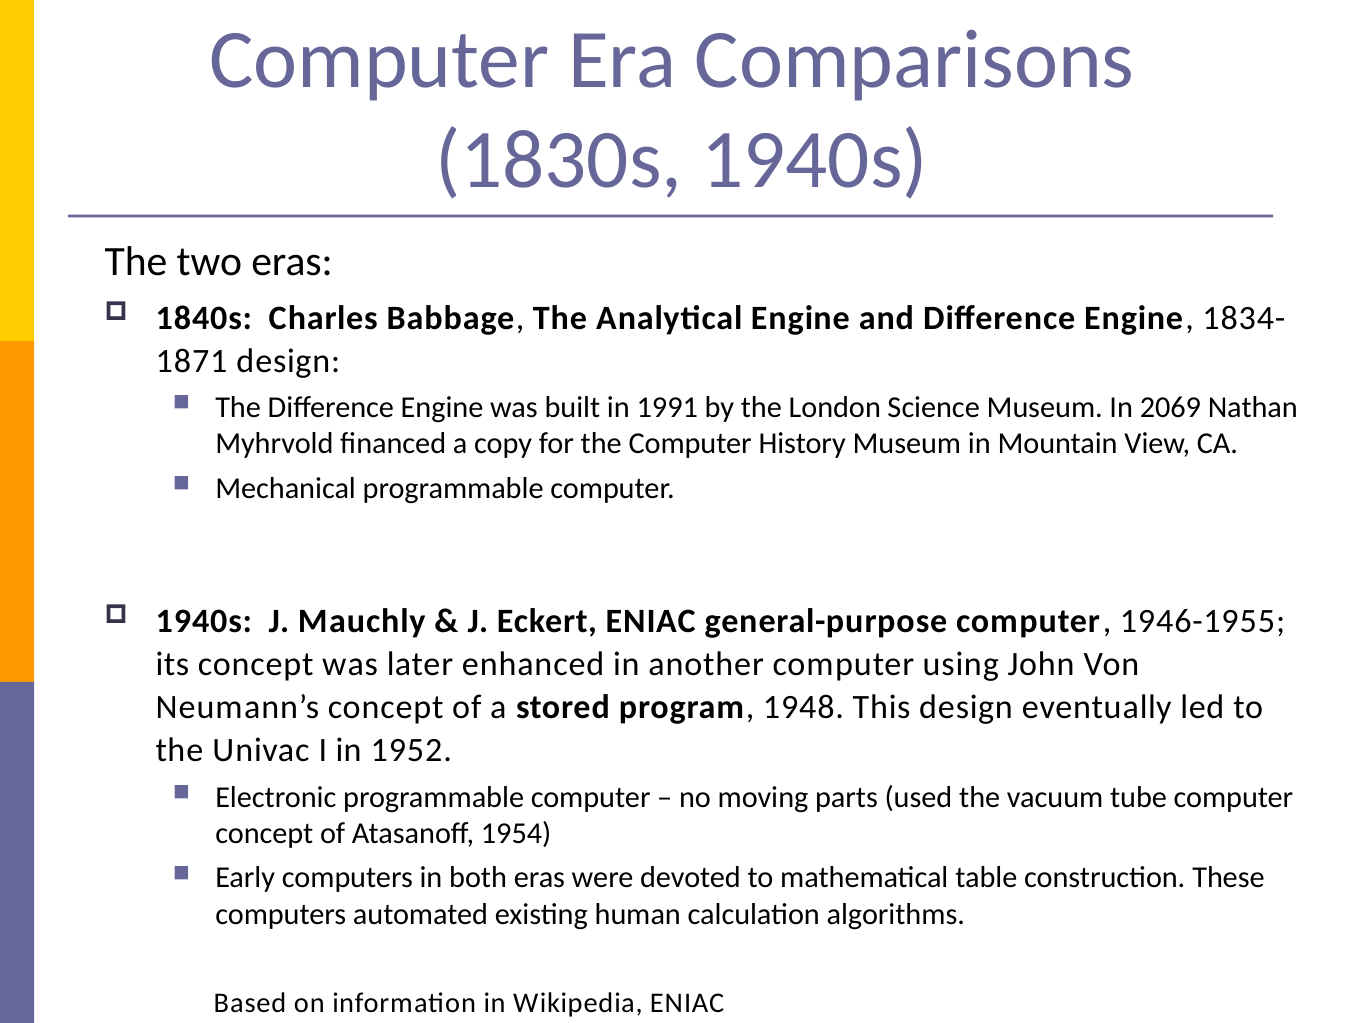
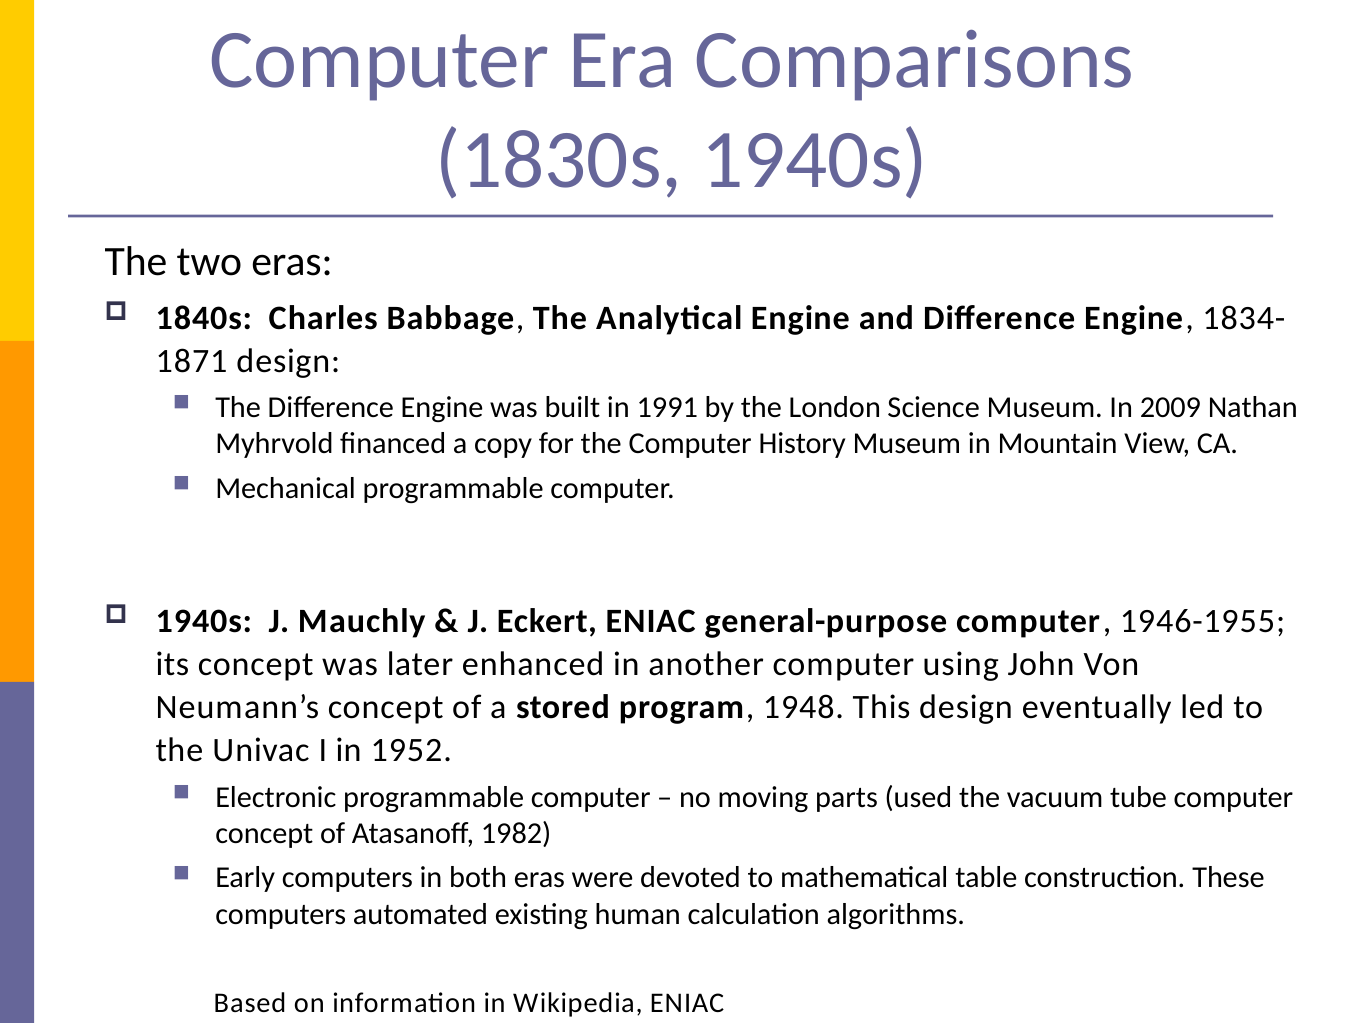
2069: 2069 -> 2009 (1170, 408)
1954: 1954 -> 1982 (516, 834)
